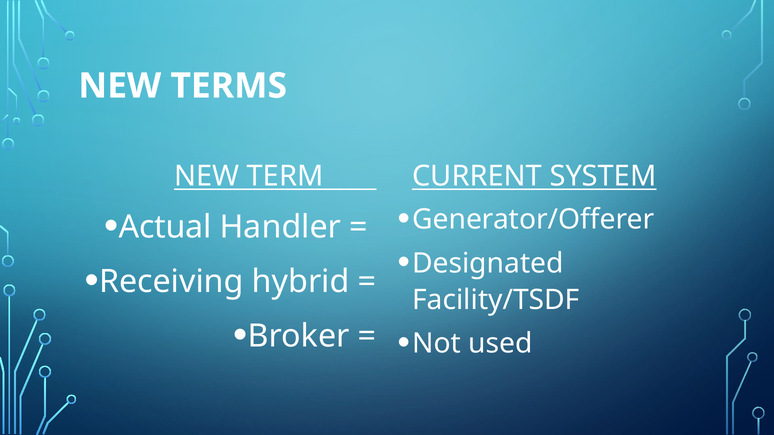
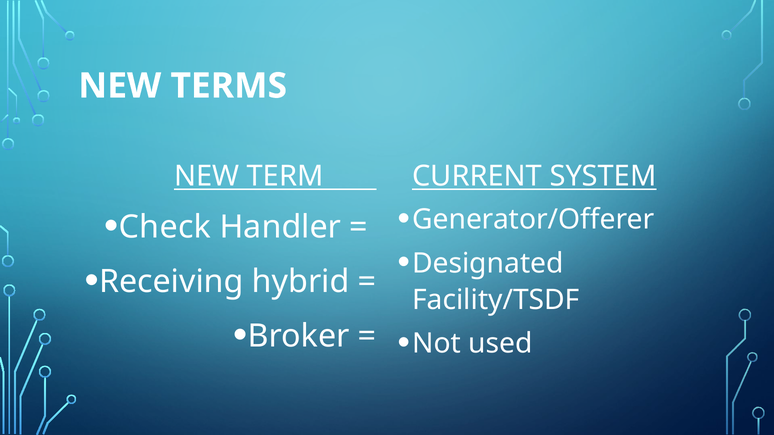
Actual: Actual -> Check (165, 227)
